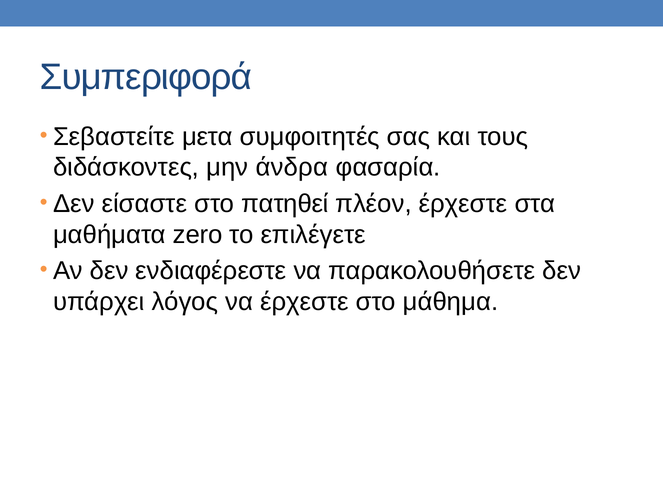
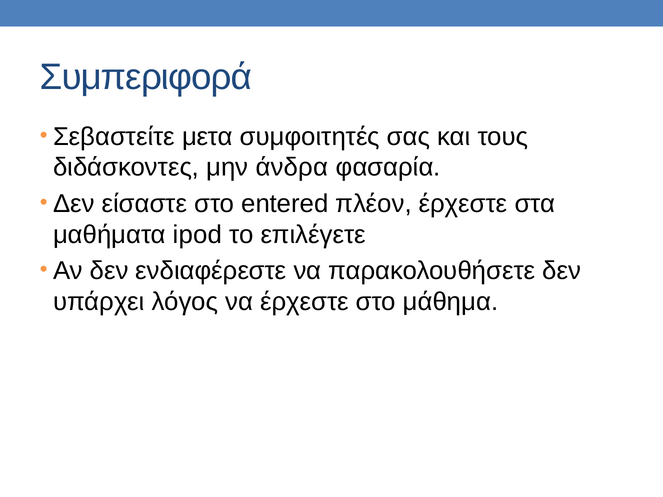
πατηθεί: πατηθεί -> entered (285, 204)
zero: zero -> ipod (197, 235)
